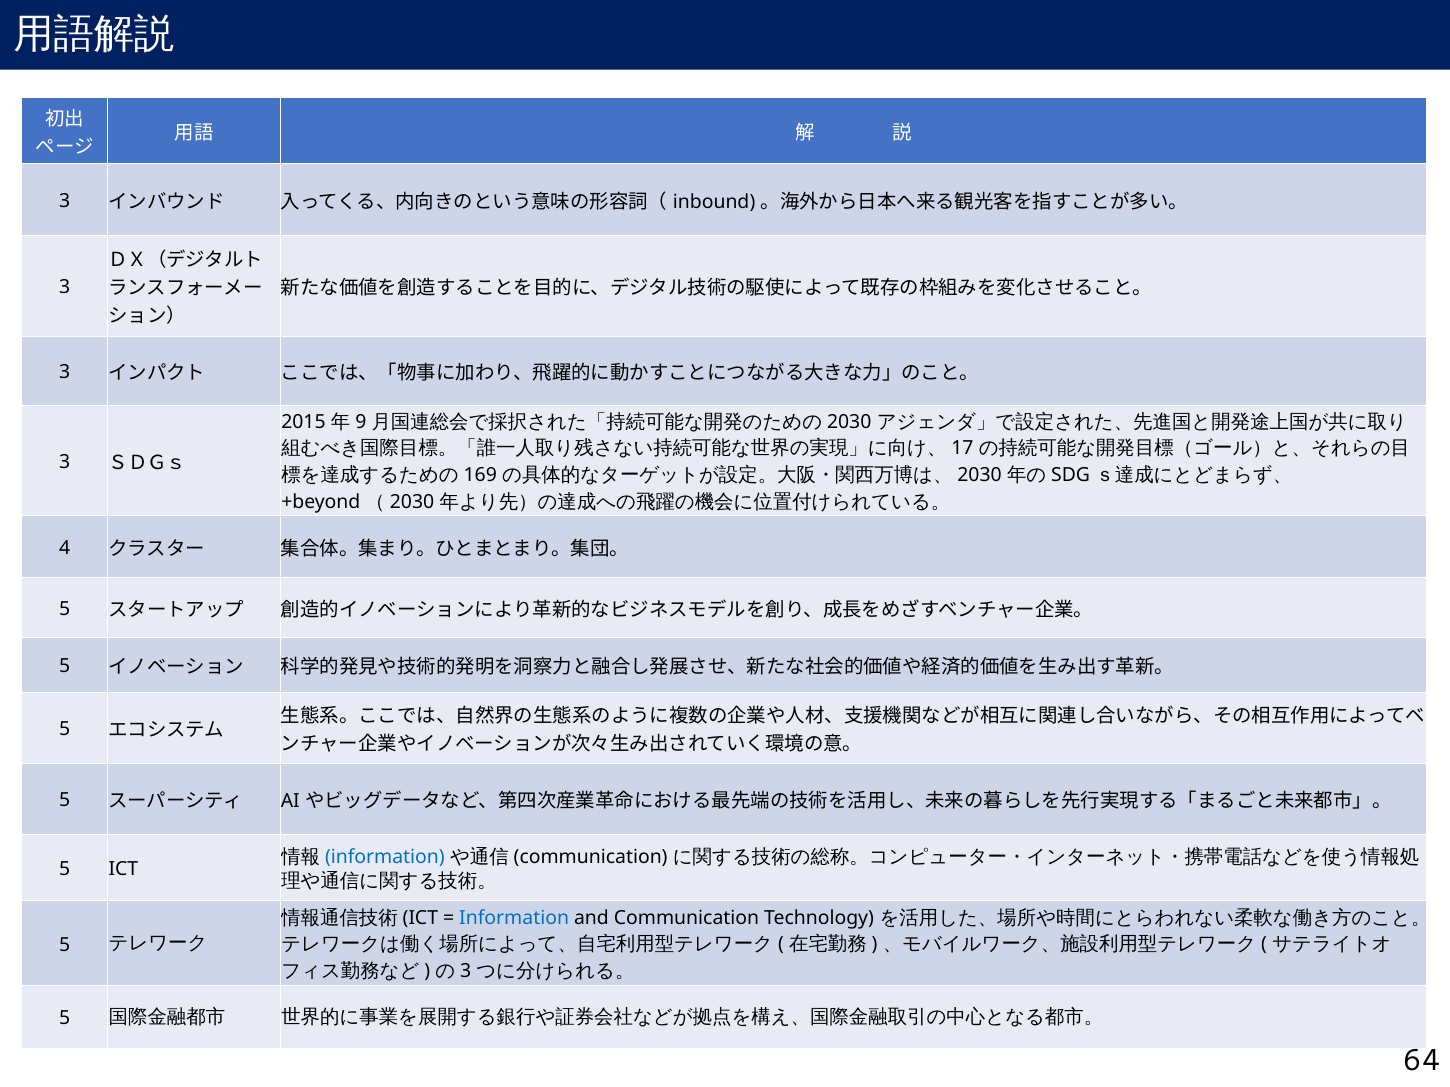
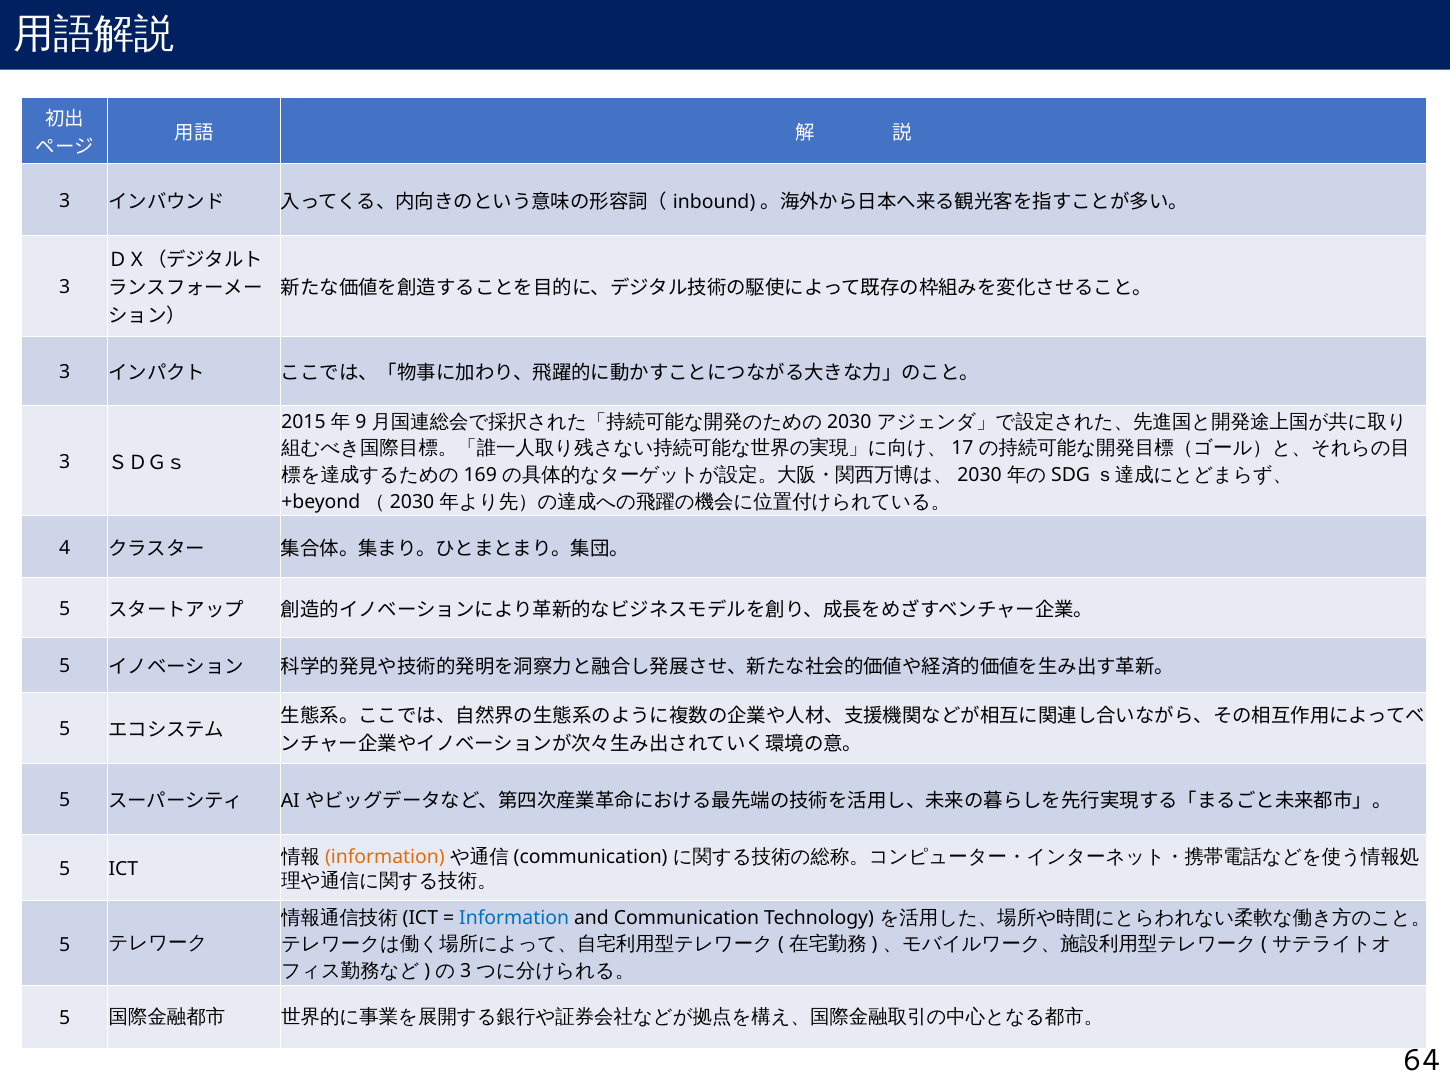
information colour: blue -> orange (385, 857)
